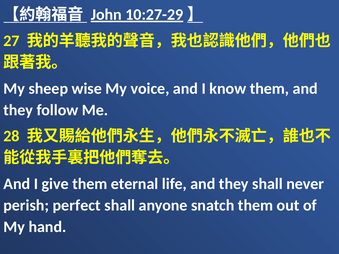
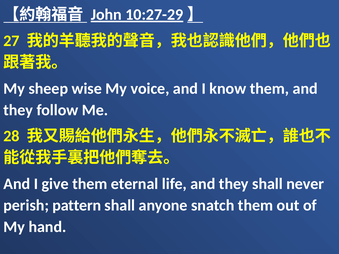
perfect: perfect -> pattern (77, 206)
